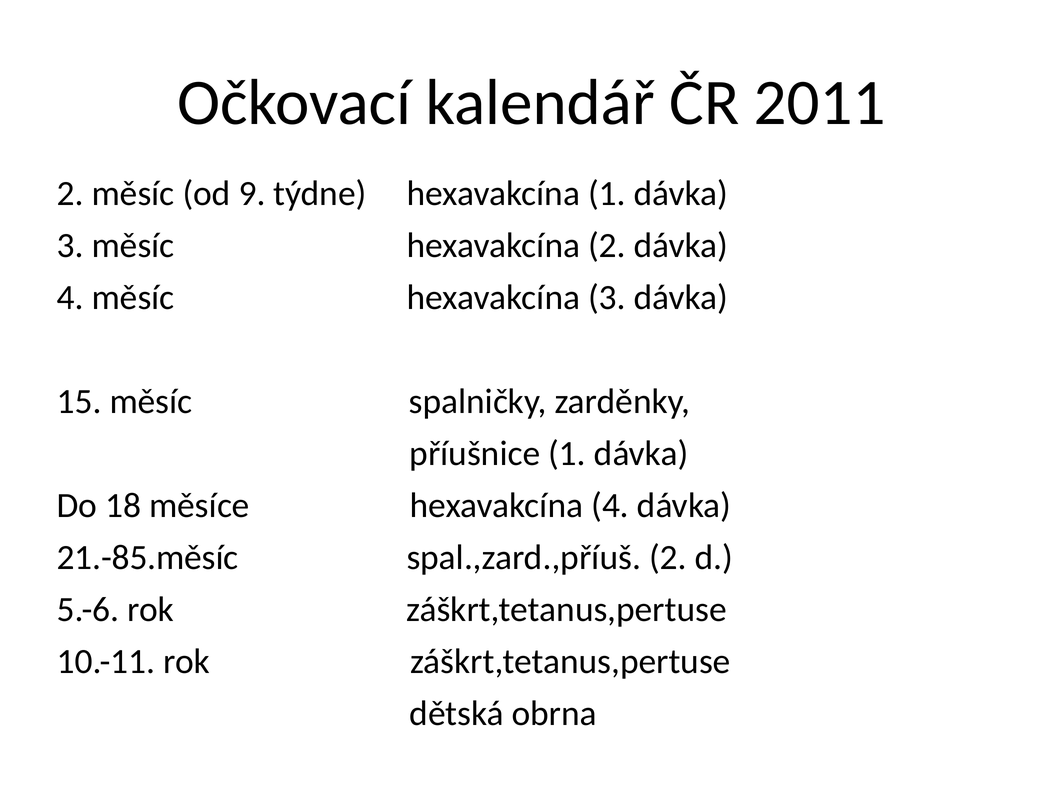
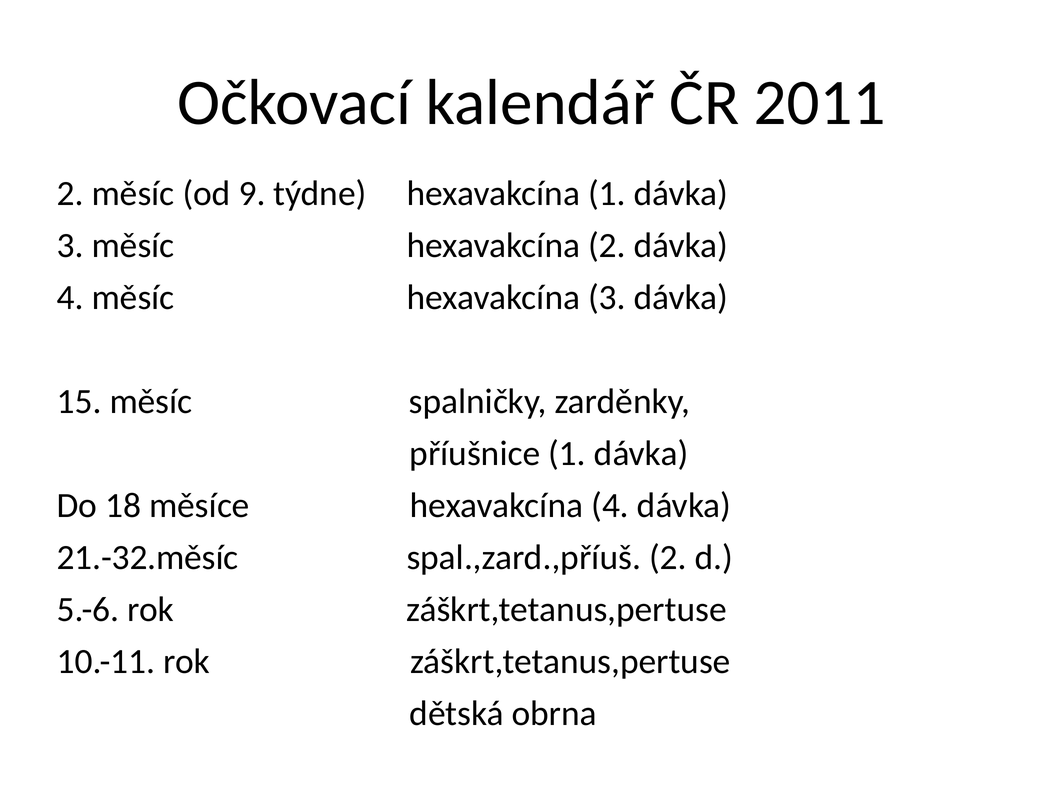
21.-85.měsíc: 21.-85.měsíc -> 21.-32.měsíc (148, 558)
